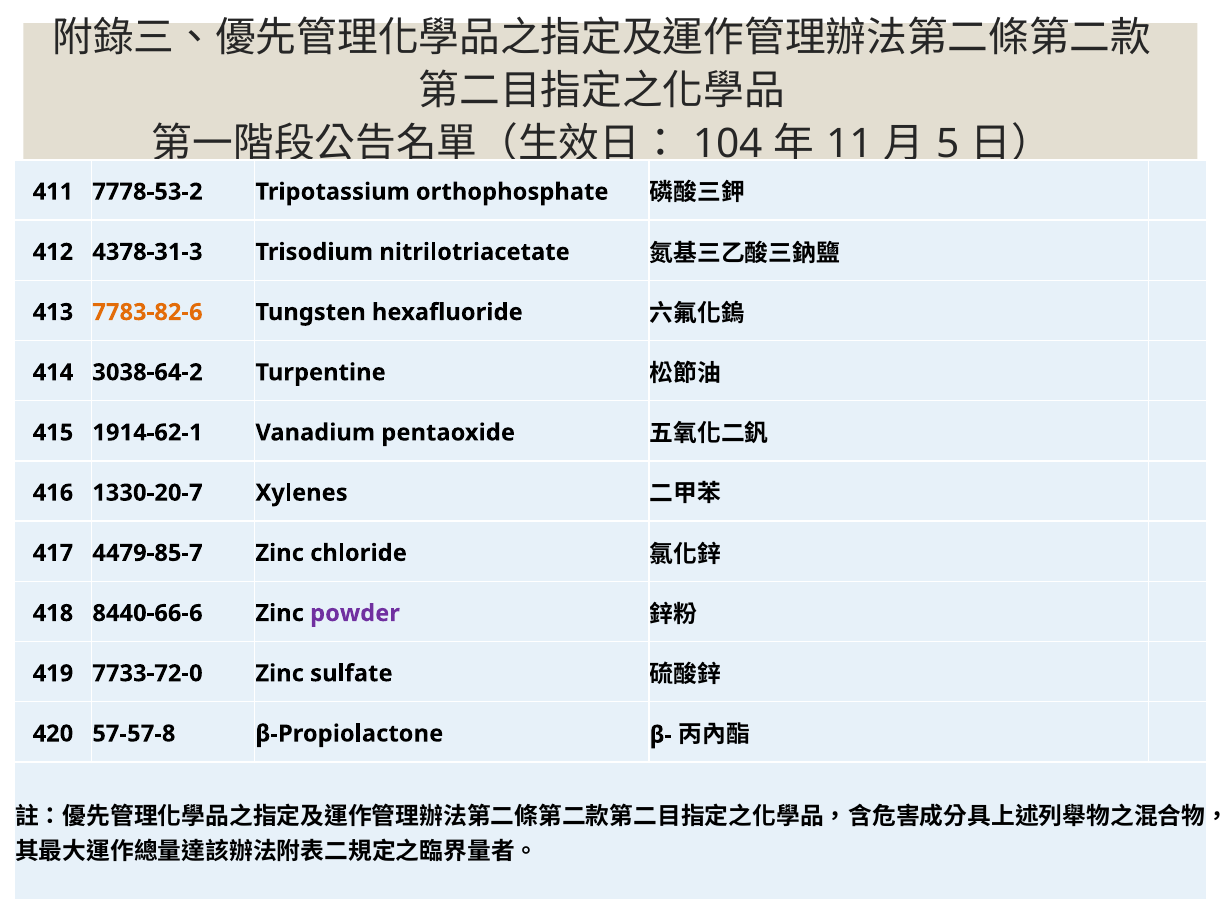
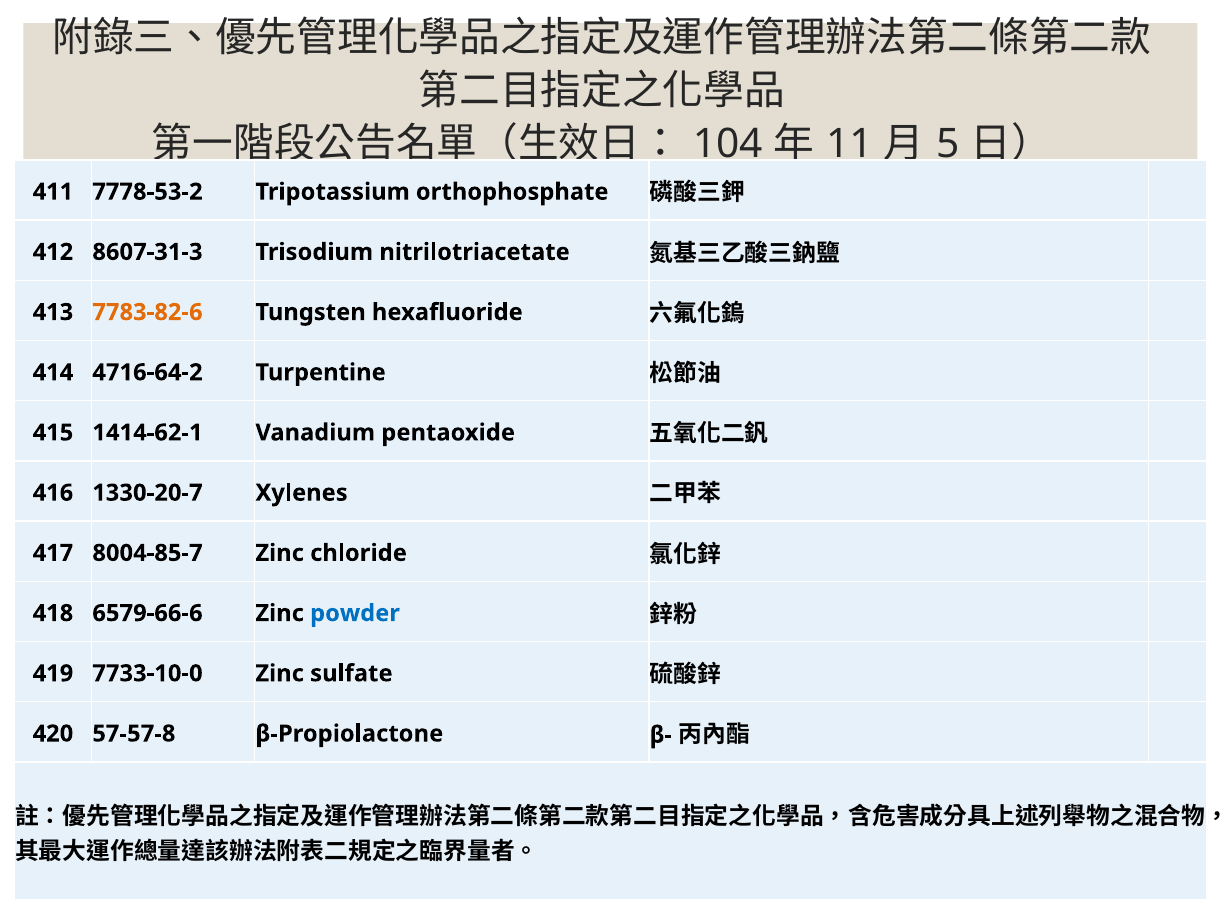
4378-31-3: 4378-31-3 -> 8607-31-3 (148, 252)
3038-64-2: 3038-64-2 -> 4716-64-2 (148, 372)
1914-62-1: 1914-62-1 -> 1414-62-1 (148, 433)
4479-85-7: 4479-85-7 -> 8004-85-7 (148, 553)
8440-66-6: 8440-66-6 -> 6579-66-6 (148, 613)
powder colour: purple -> blue (355, 613)
7733-72-0: 7733-72-0 -> 7733-10-0 (148, 673)
